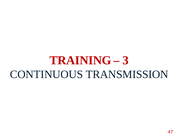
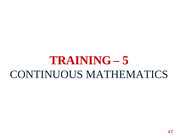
3: 3 -> 5 (126, 60)
TRANSMISSION: TRANSMISSION -> MATHEMATICS (127, 74)
